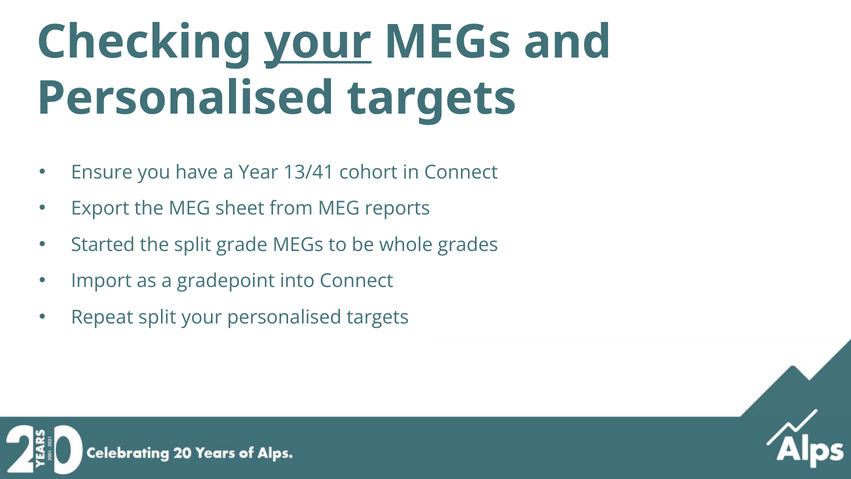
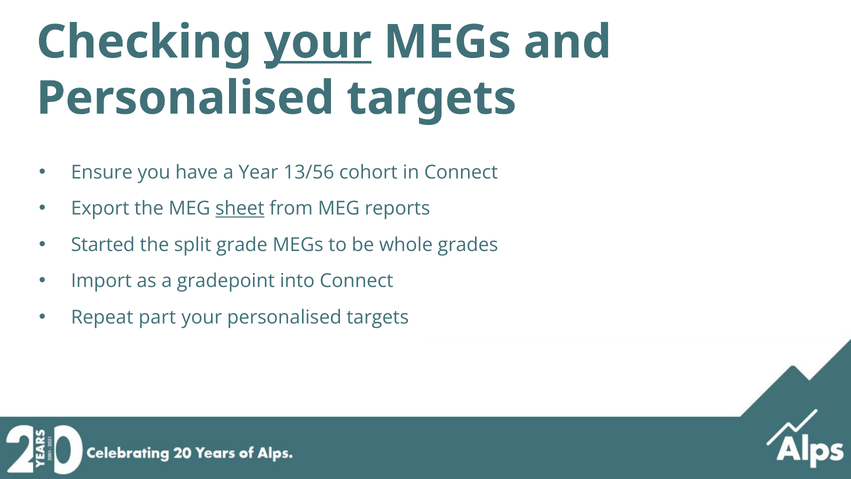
13/41: 13/41 -> 13/56 (309, 172)
sheet underline: none -> present (240, 208)
Repeat split: split -> part (157, 317)
